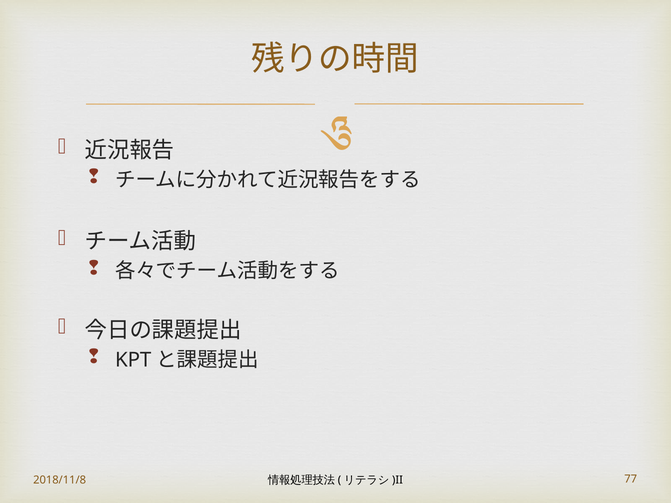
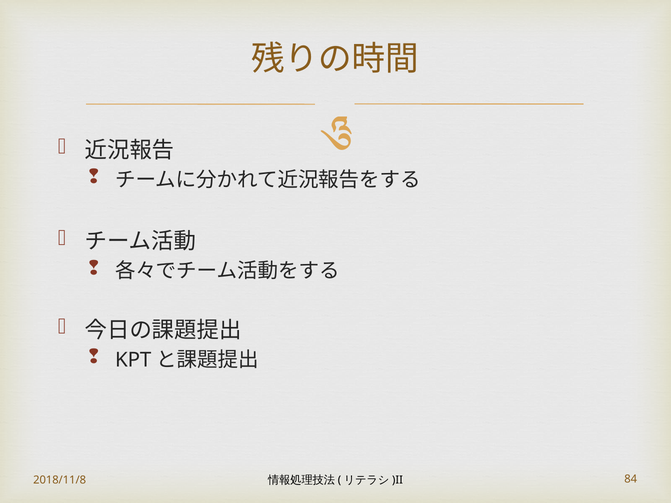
77: 77 -> 84 (631, 479)
